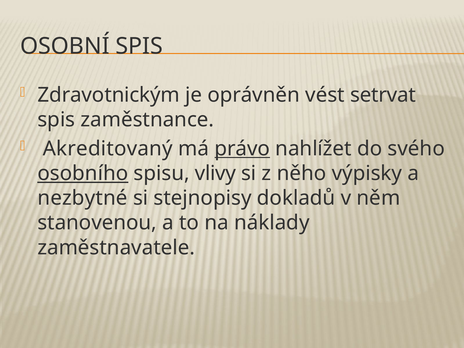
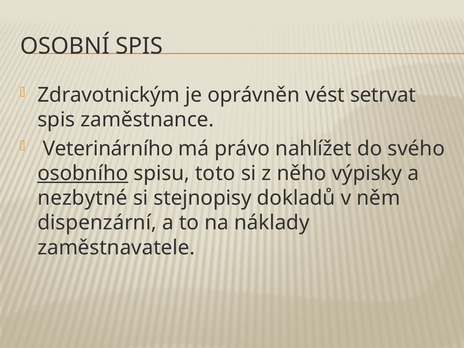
Akreditovaný: Akreditovaný -> Veterinárního (108, 149)
právo underline: present -> none (242, 149)
vlivy: vlivy -> toto (215, 173)
stanovenou: stanovenou -> dispenzární (97, 223)
